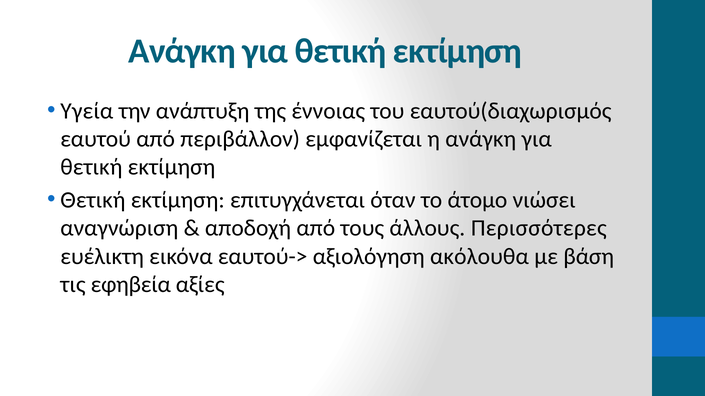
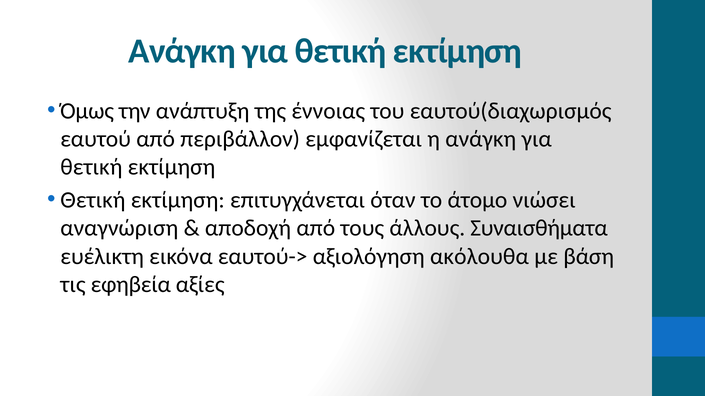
Υγεία: Υγεία -> Όμως (87, 111)
Περισσότερες: Περισσότερες -> Συναισθήματα (539, 228)
